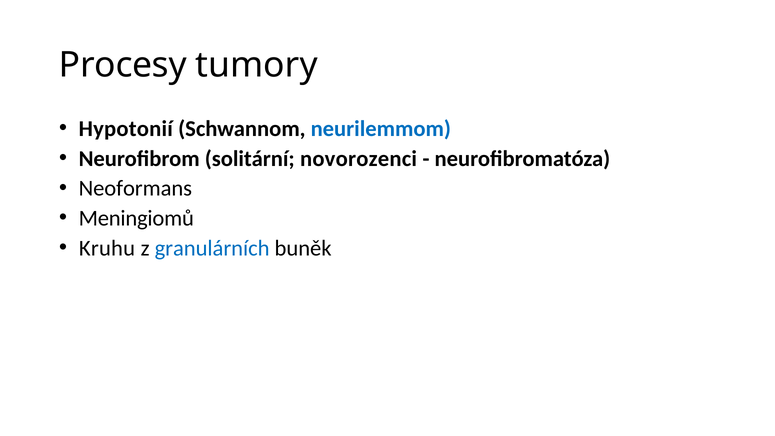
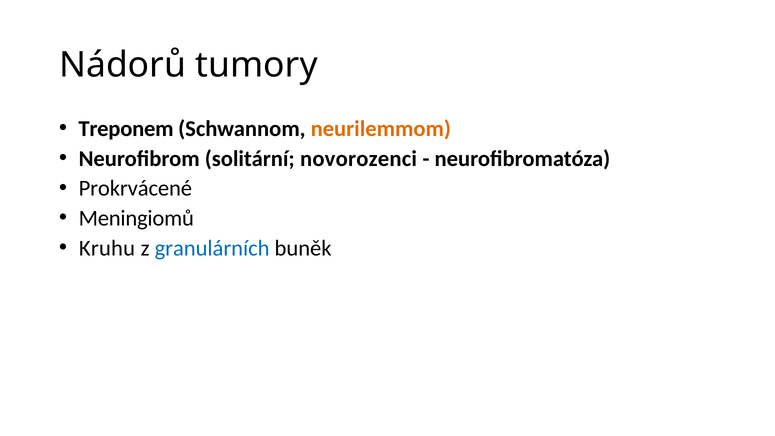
Procesy: Procesy -> Nádorů (123, 65)
Hypotonií: Hypotonií -> Treponem (126, 129)
neurilemmom colour: blue -> orange (381, 129)
Neoformans: Neoformans -> Prokrvácené (135, 188)
